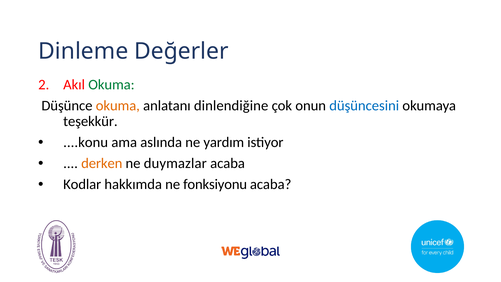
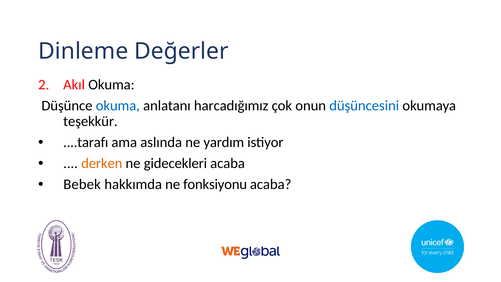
Okuma colour: green -> black (111, 85)
okuma colour: orange -> blue (118, 106)
dinlendiğine: dinlendiğine -> harcadığımız (231, 106)
....konu: ....konu -> ....tarafı (86, 142)
duymazlar: duymazlar -> gidecekleri (175, 163)
Kodlar: Kodlar -> Bebek (82, 184)
